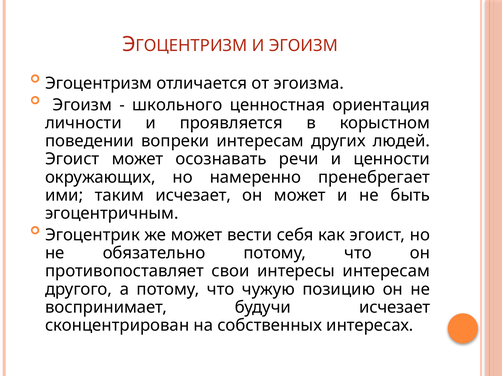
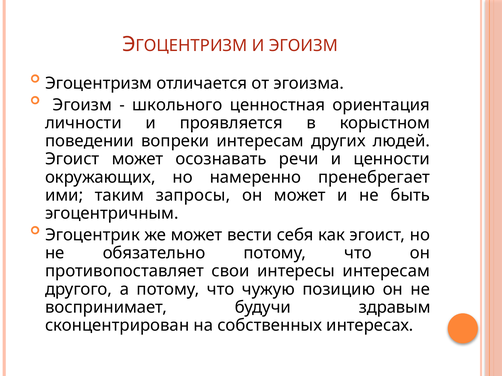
таким исчезает: исчезает -> запросы (193, 195)
будучи исчезает: исчезает -> здравым (395, 308)
